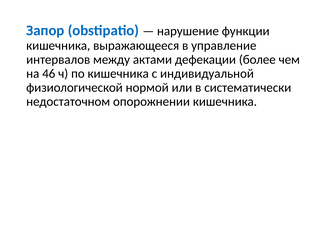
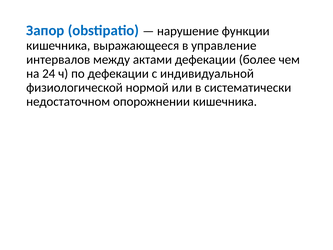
46: 46 -> 24 (49, 74)
по кишечника: кишечника -> дефекации (118, 74)
